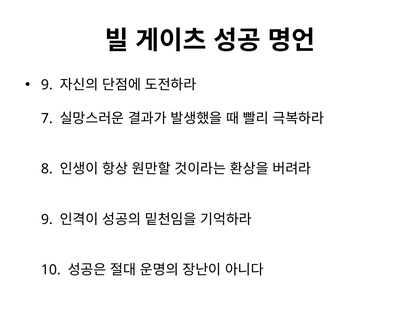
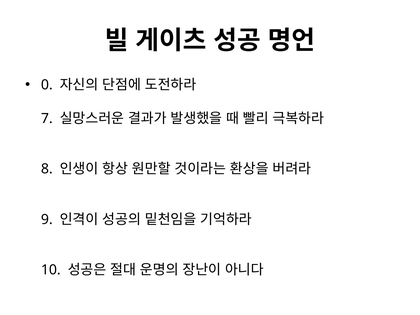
9: 9 -> 0 (47, 85)
